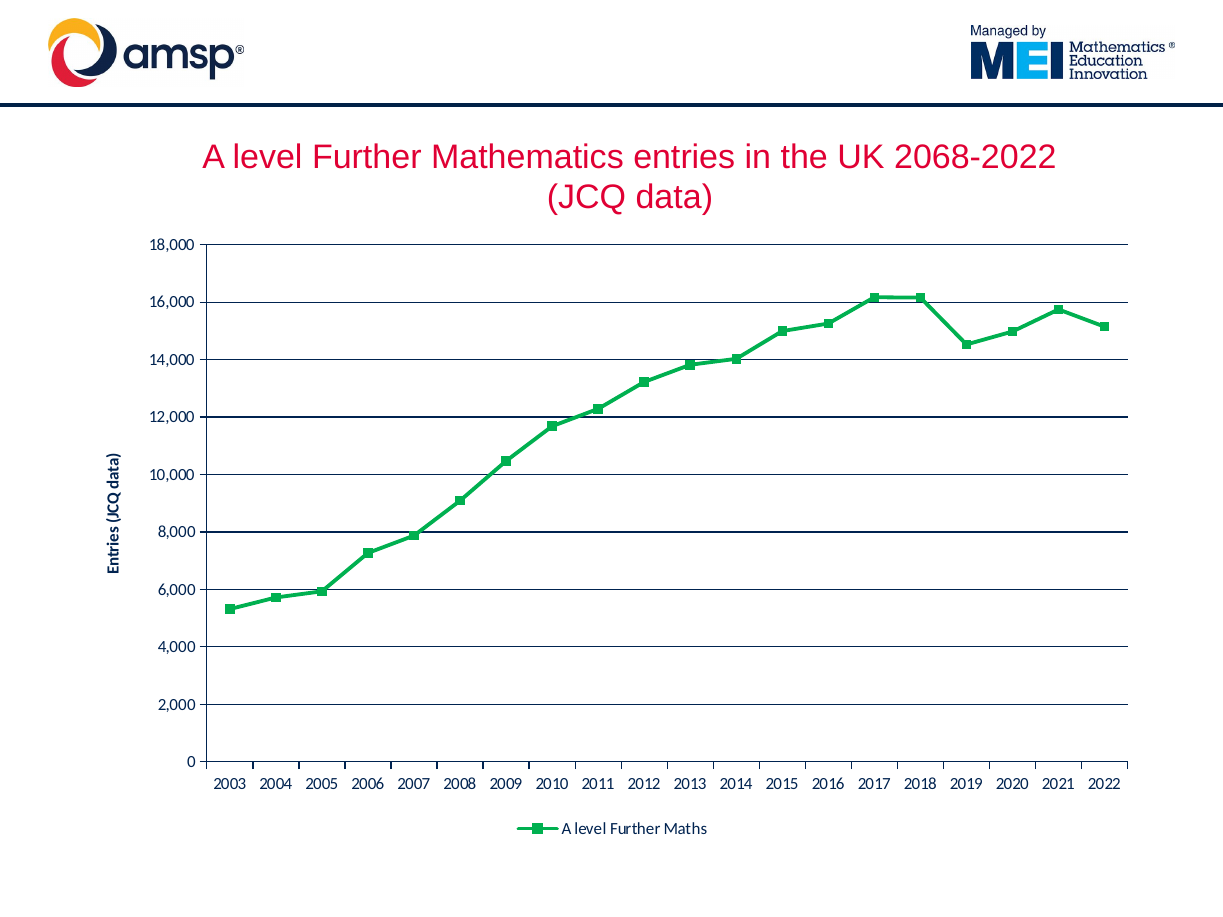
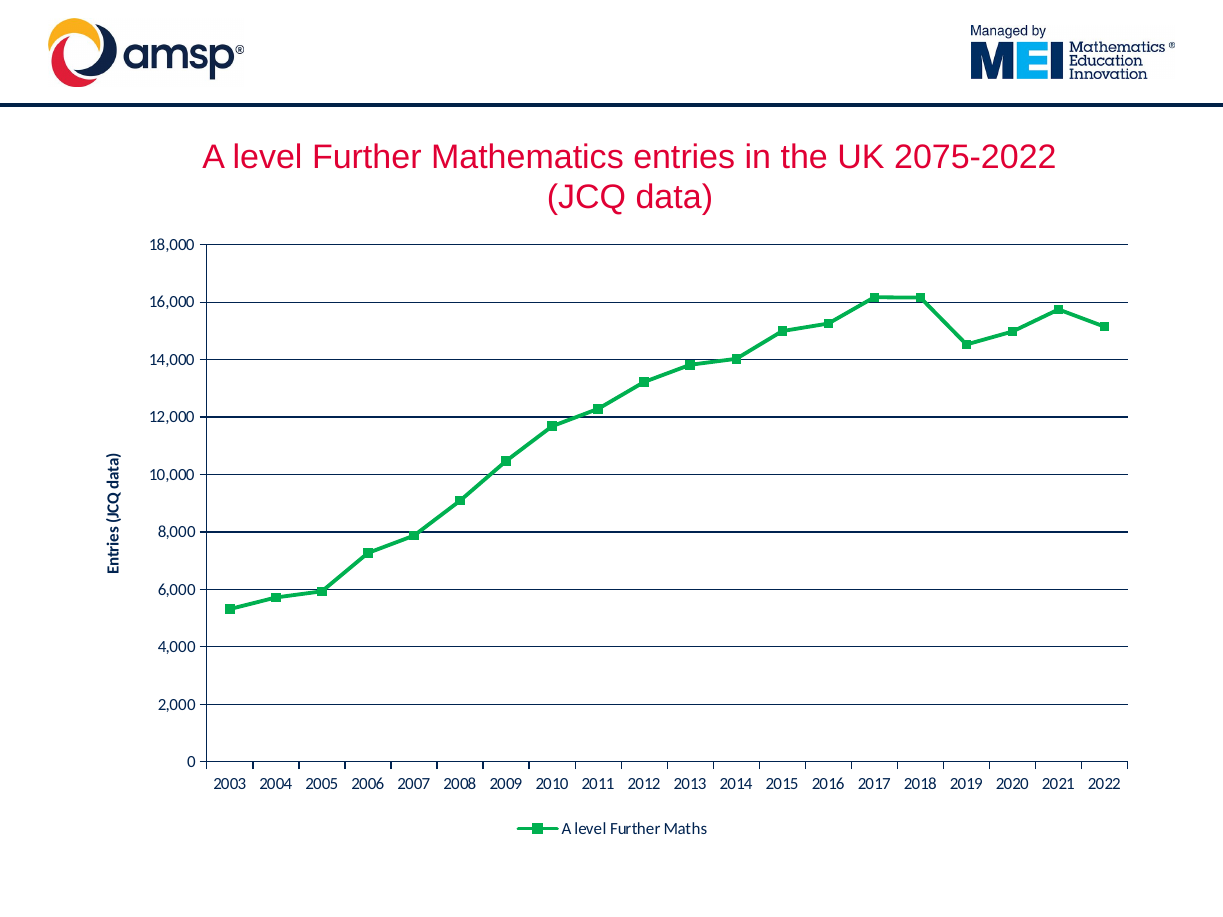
2068-2022: 2068-2022 -> 2075-2022 (975, 157)
